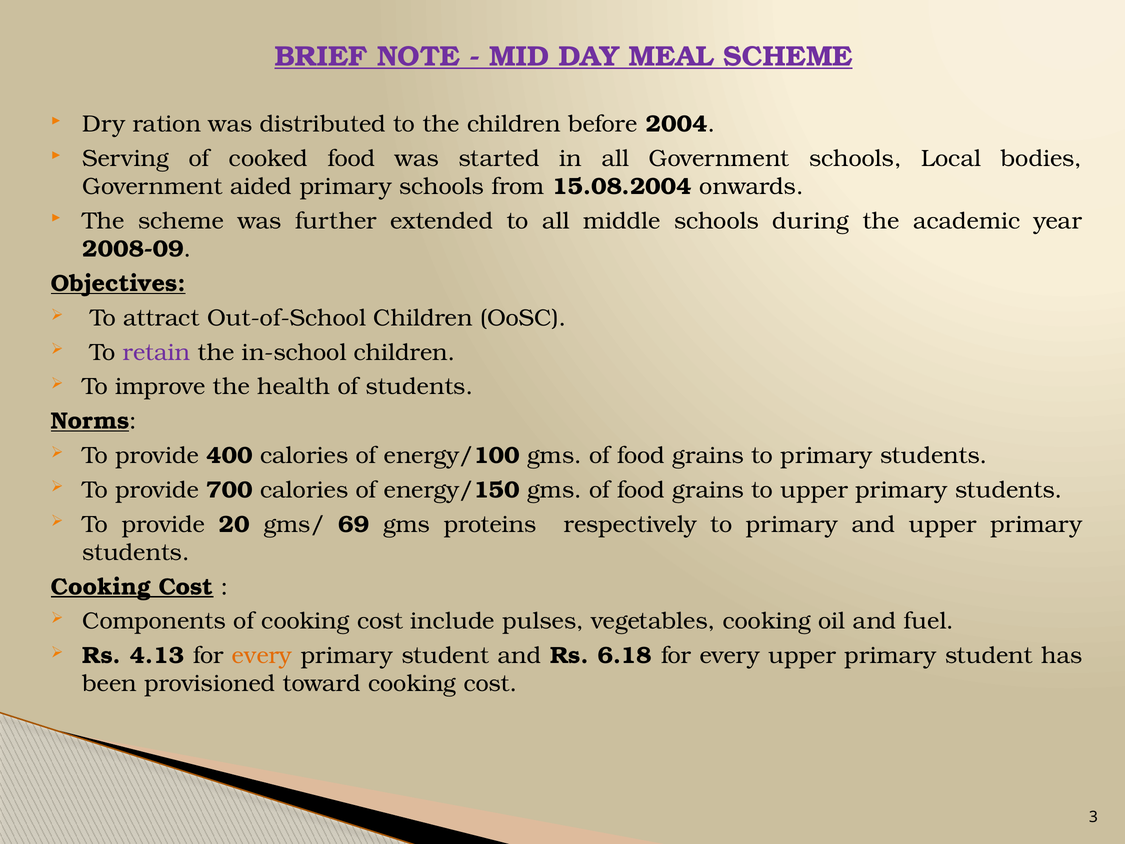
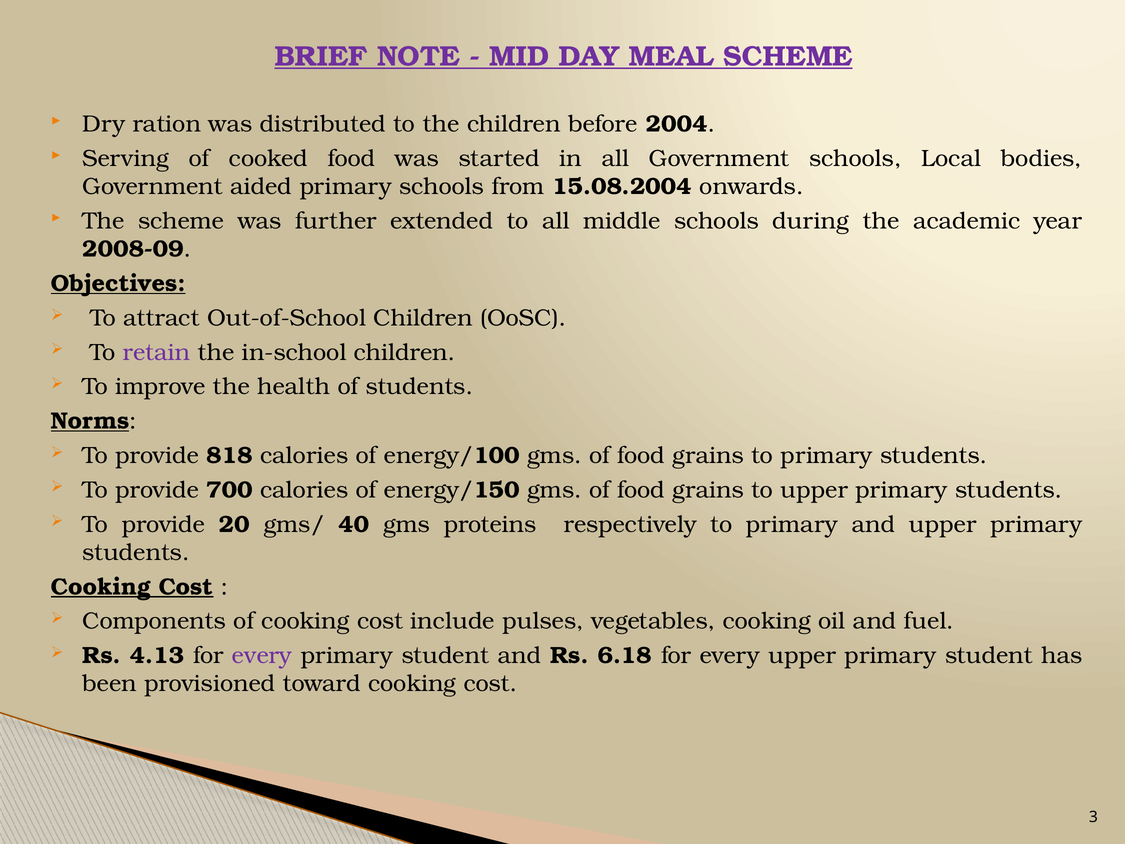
400: 400 -> 818 (230, 455)
69: 69 -> 40 (354, 524)
every colour: orange -> purple (262, 655)
